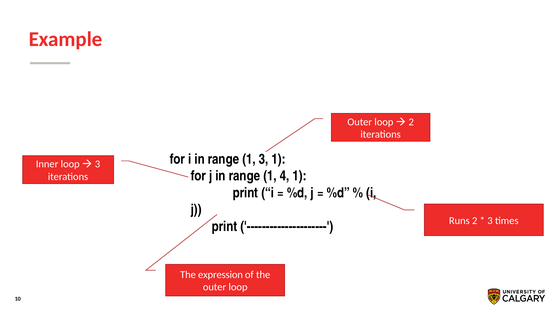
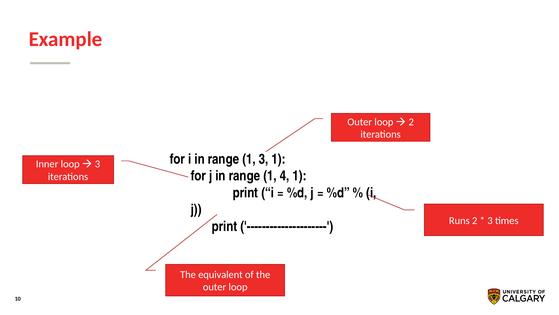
expression: expression -> equivalent (220, 274)
